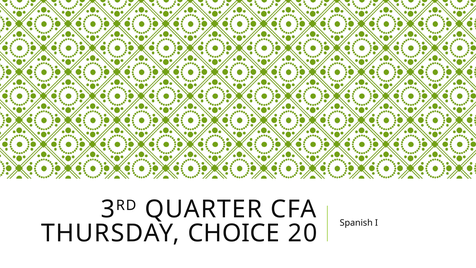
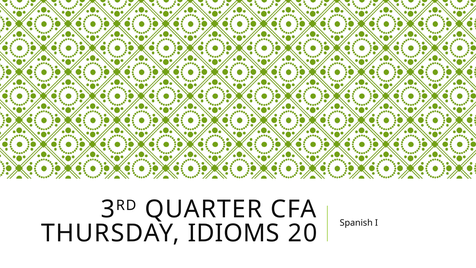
CHOICE: CHOICE -> IDIOMS (234, 233)
